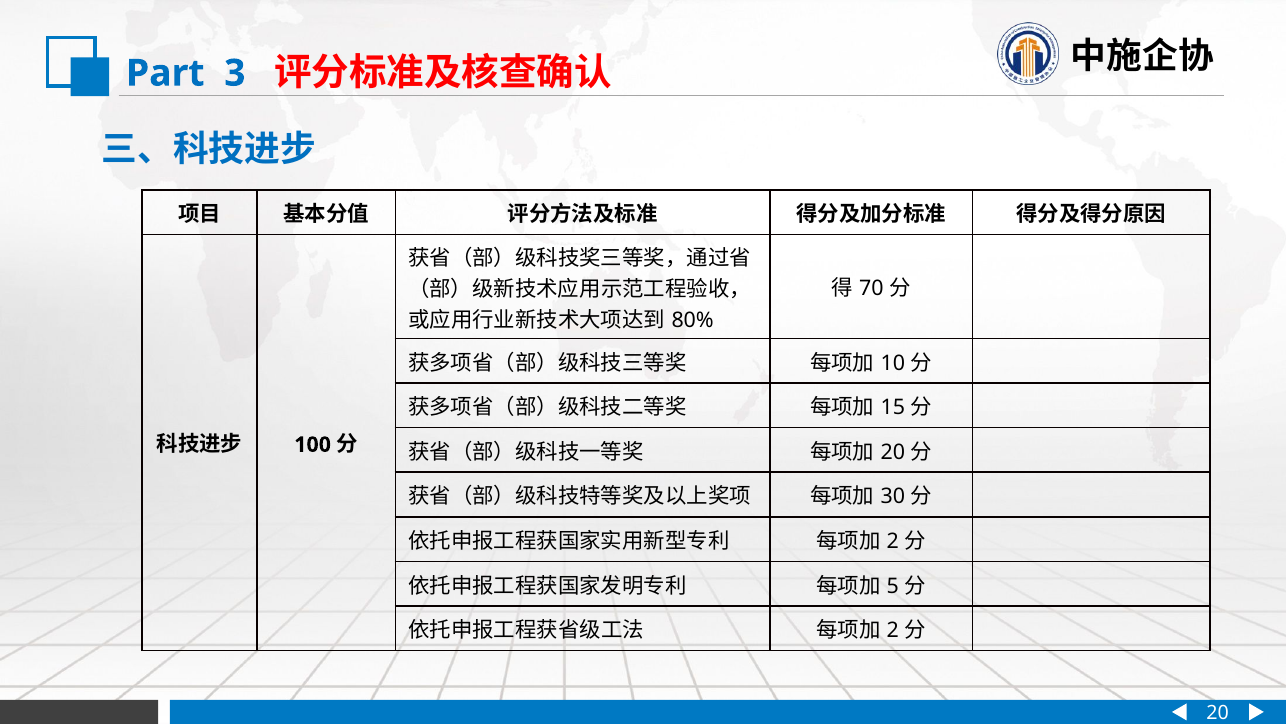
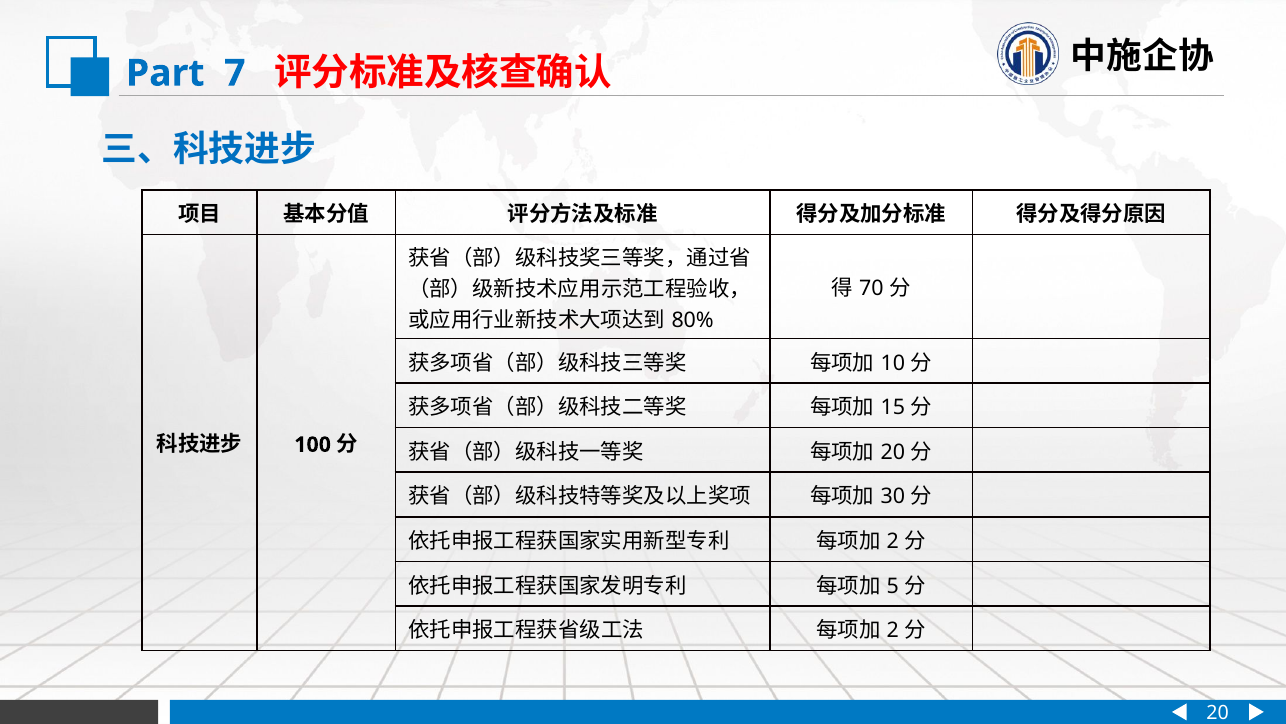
3: 3 -> 7 (235, 73)
